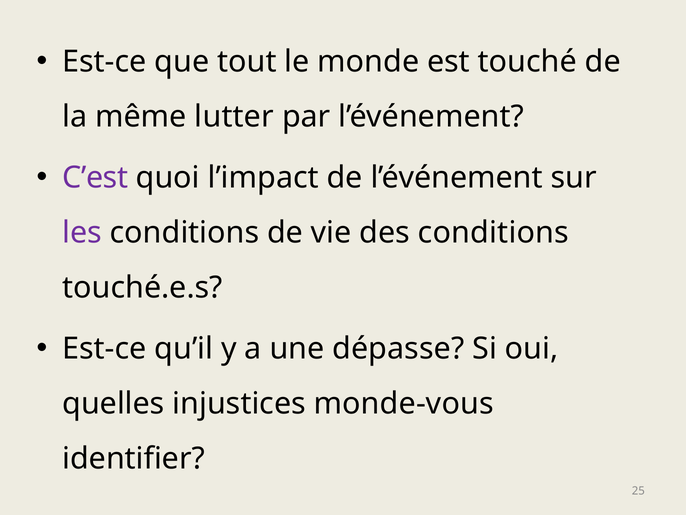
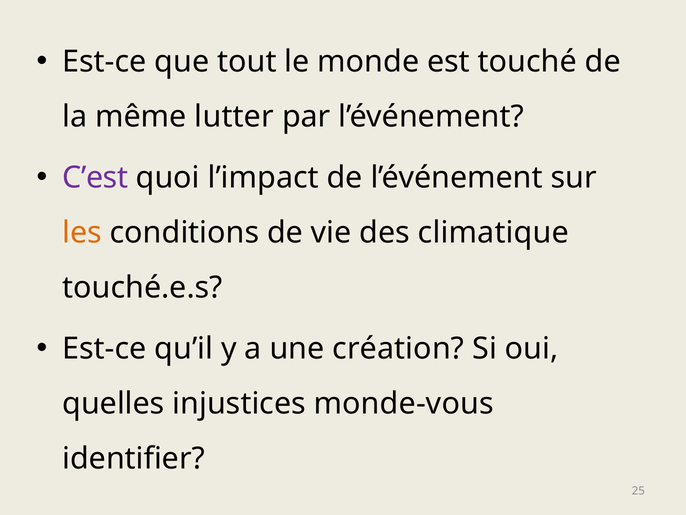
les colour: purple -> orange (82, 232)
des conditions: conditions -> climatique (493, 232)
dépasse: dépasse -> création (398, 348)
